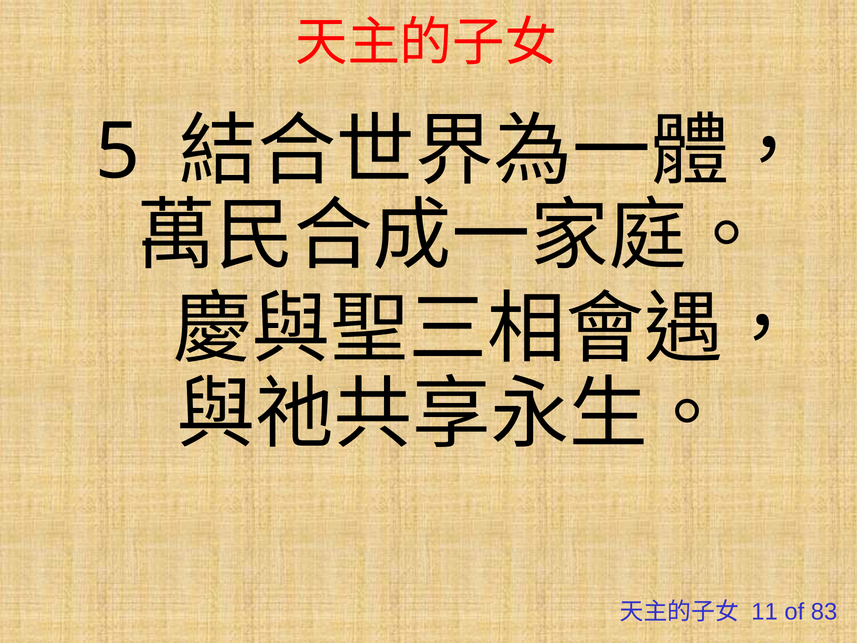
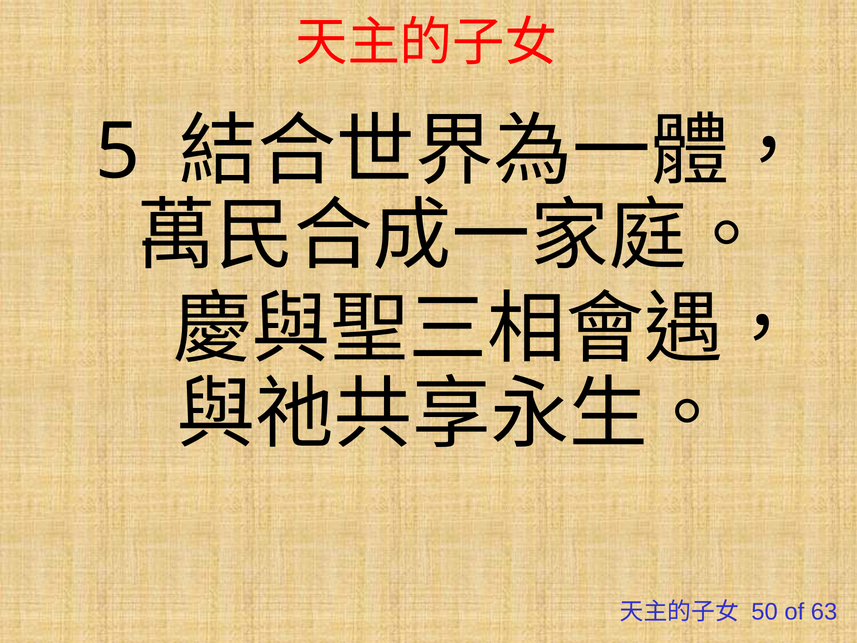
11: 11 -> 50 (765, 612)
83: 83 -> 63 (824, 612)
